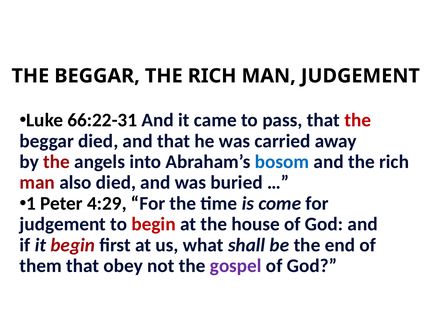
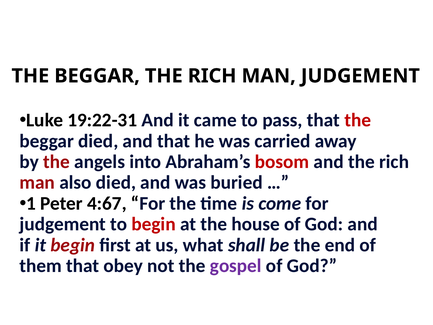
66:22-31: 66:22-31 -> 19:22-31 (102, 120)
bosom colour: blue -> red (282, 162)
4:29: 4:29 -> 4:67 (107, 203)
